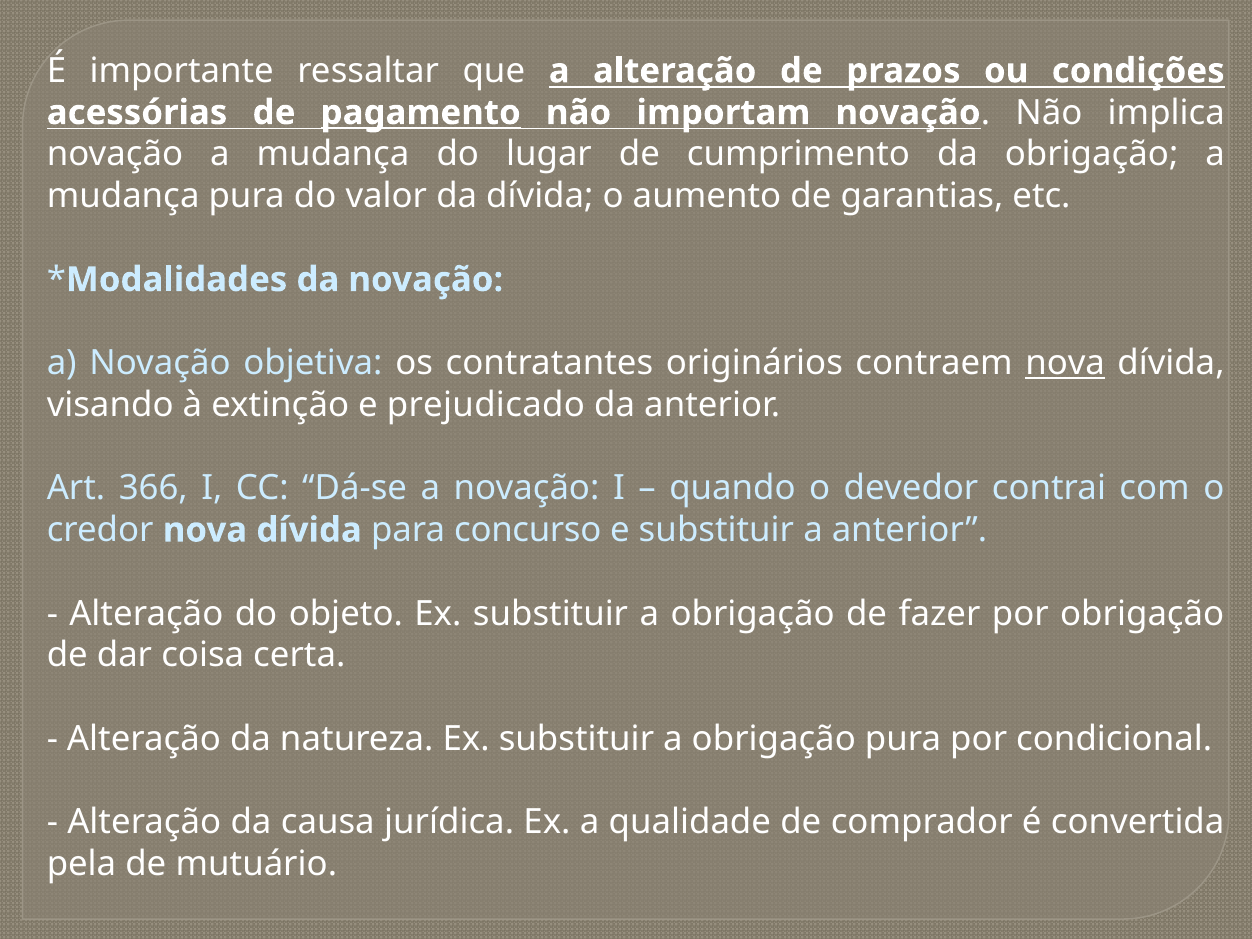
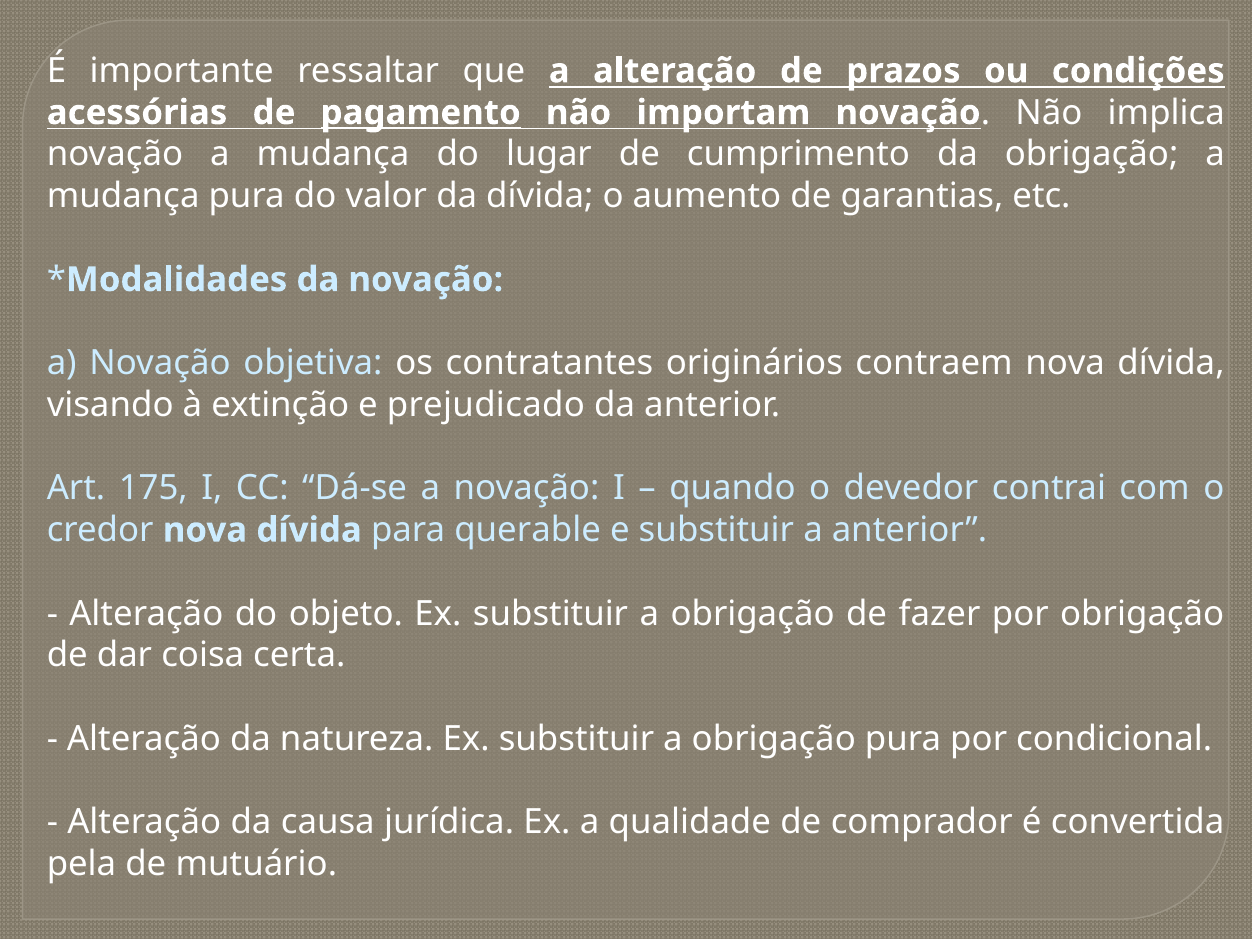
nova underline: present -> none (1065, 363)
366: 366 -> 175 (153, 488)
concurso: concurso -> querable (528, 530)
